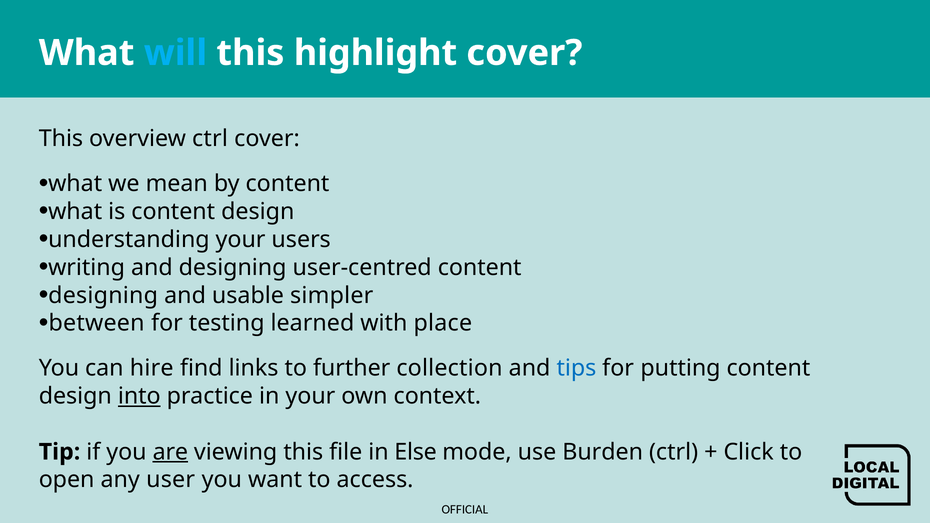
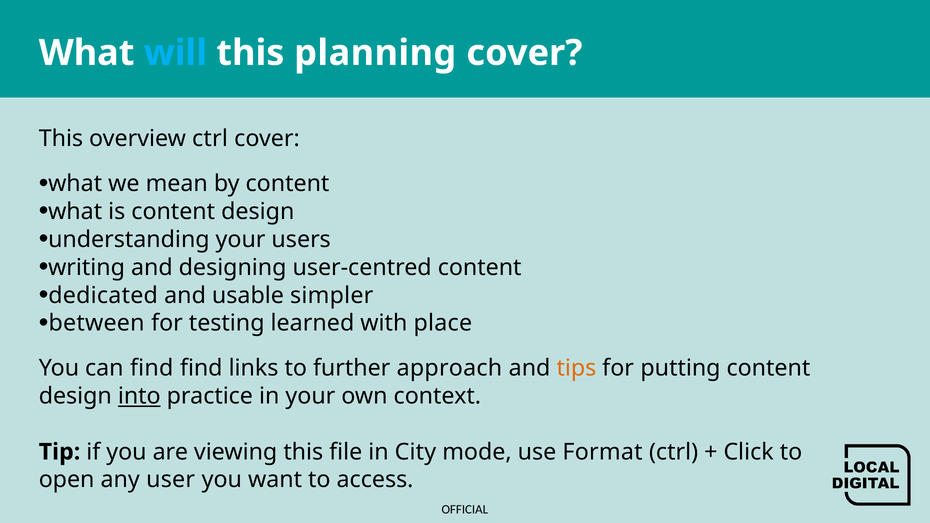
highlight: highlight -> planning (375, 53)
designing: designing -> dedicated (103, 295)
can hire: hire -> find (152, 368)
collection: collection -> approach (449, 368)
tips colour: blue -> orange (576, 368)
are underline: present -> none (170, 452)
Else: Else -> City (415, 452)
Burden: Burden -> Format (603, 452)
